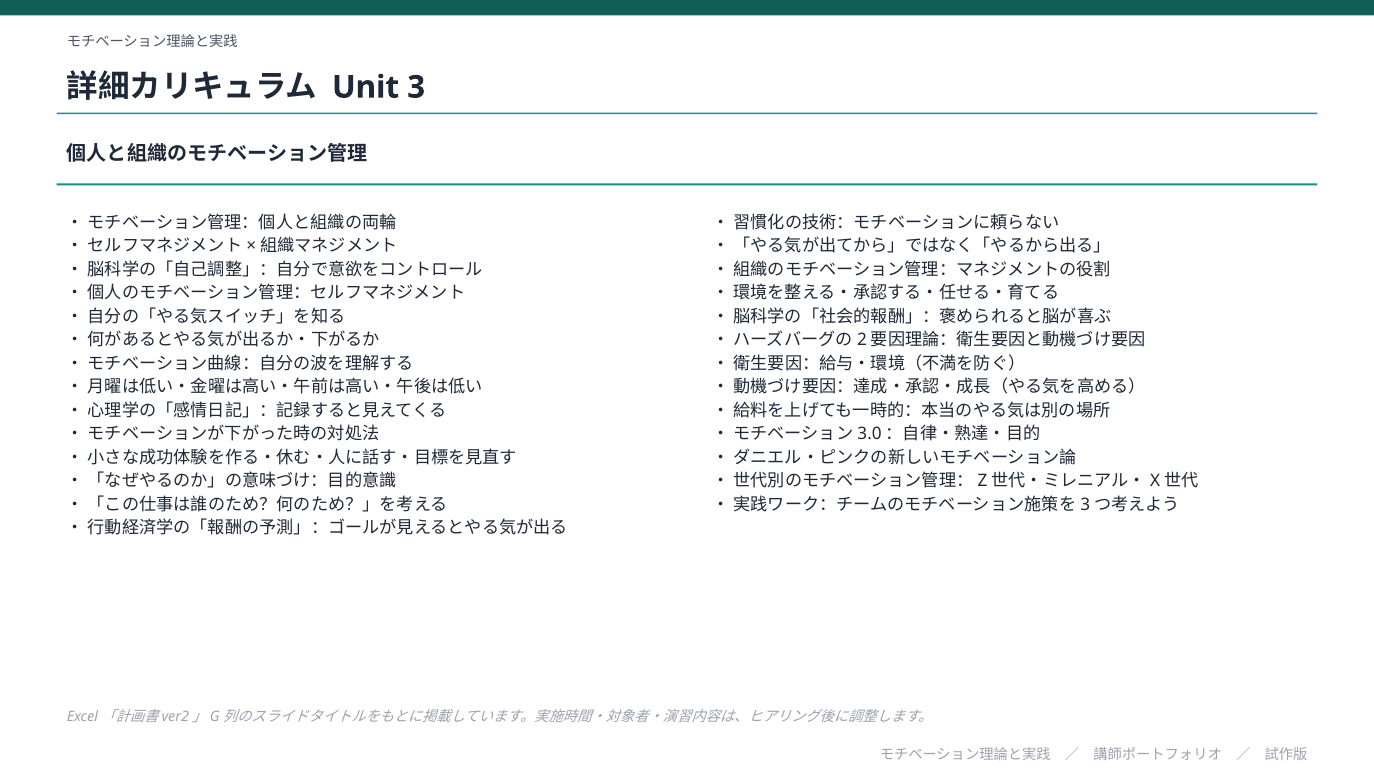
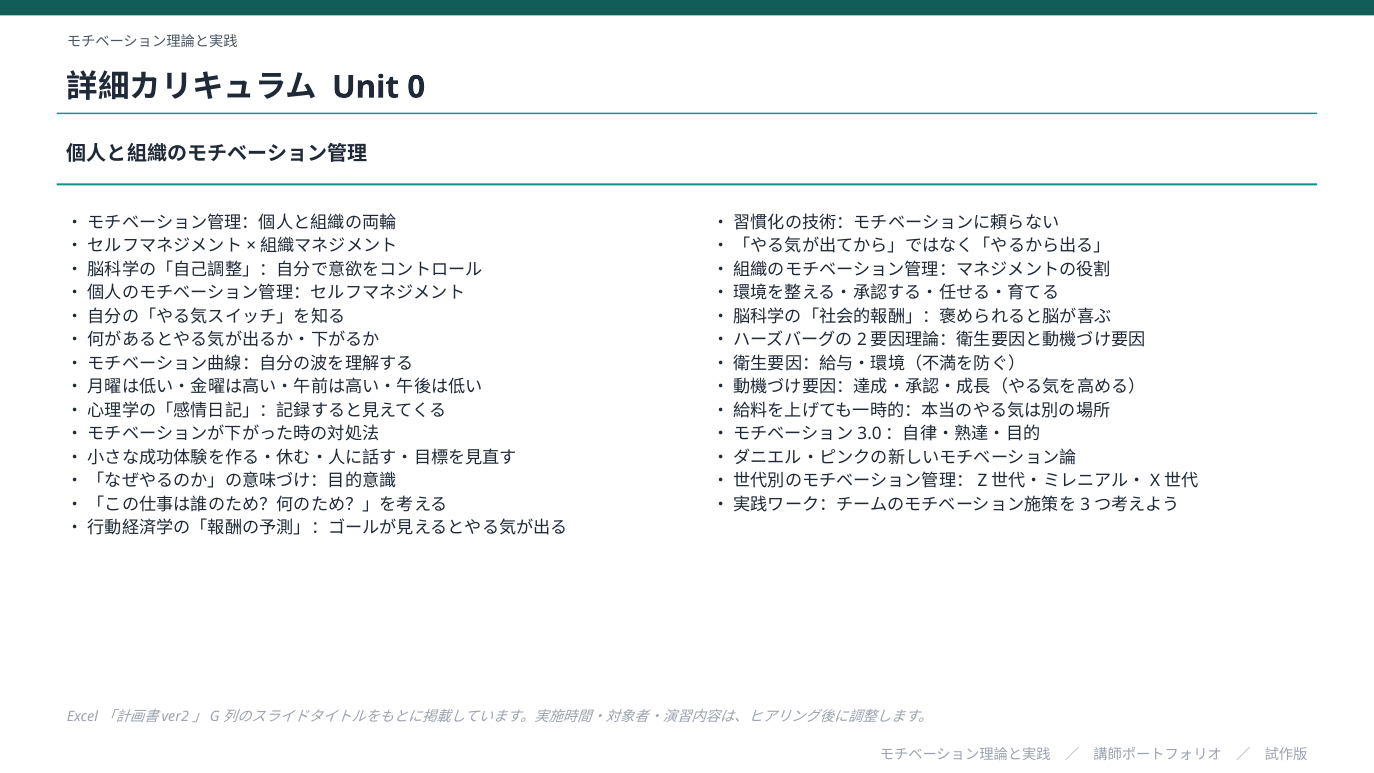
3: 3 -> 0 (416, 87)
